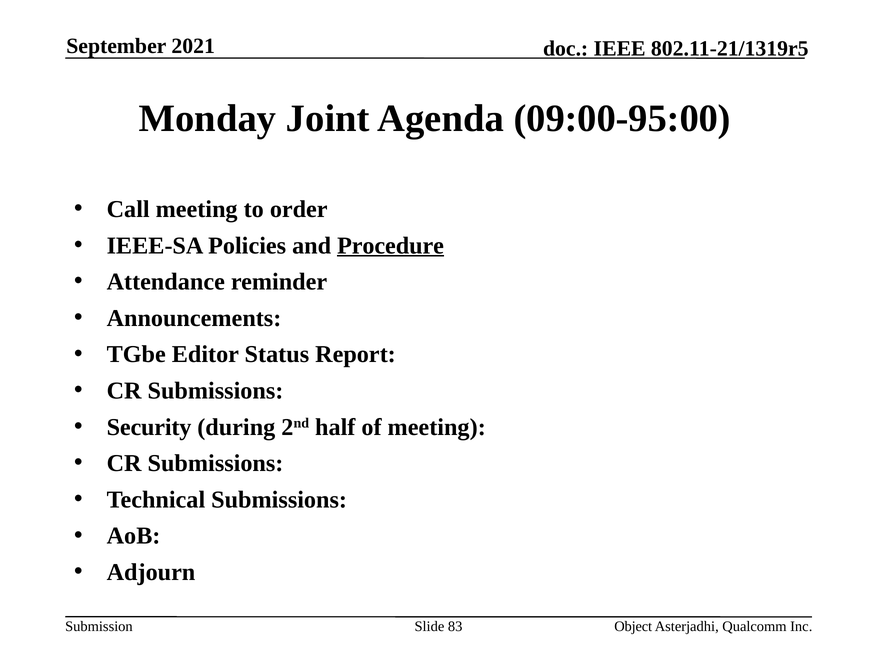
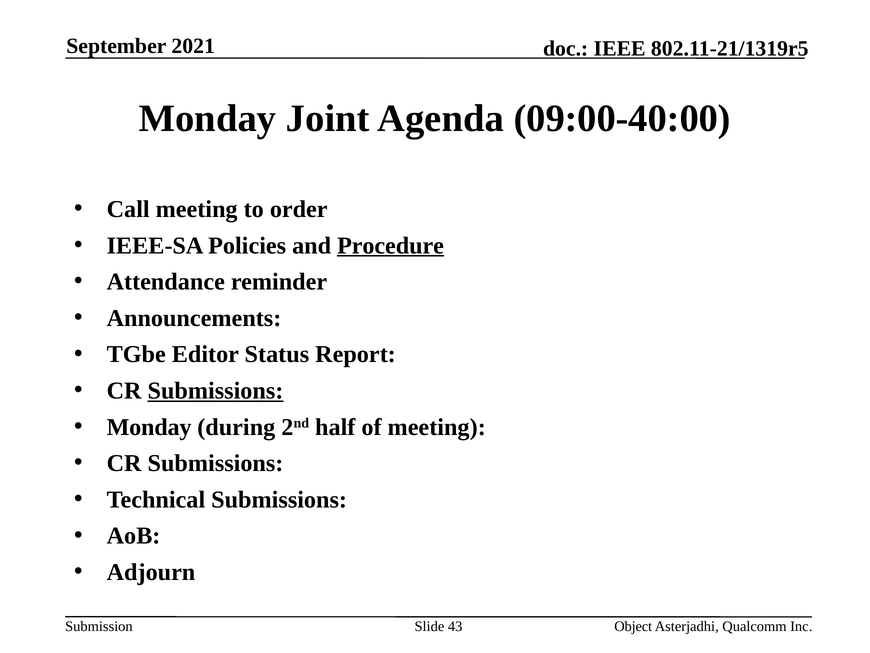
09:00-95:00: 09:00-95:00 -> 09:00-40:00 (622, 119)
Submissions underline: none -> present (215, 390)
Security: Security -> Monday (149, 427)
83: 83 -> 43 (455, 626)
